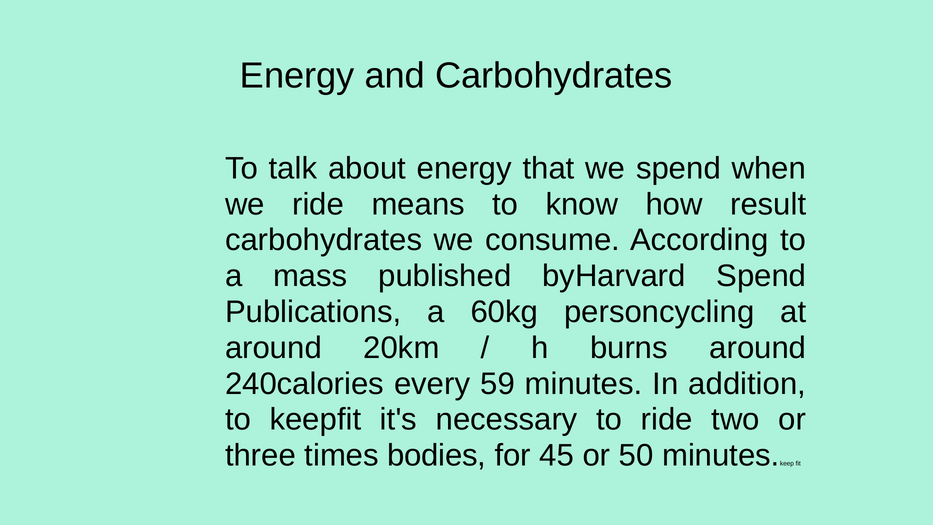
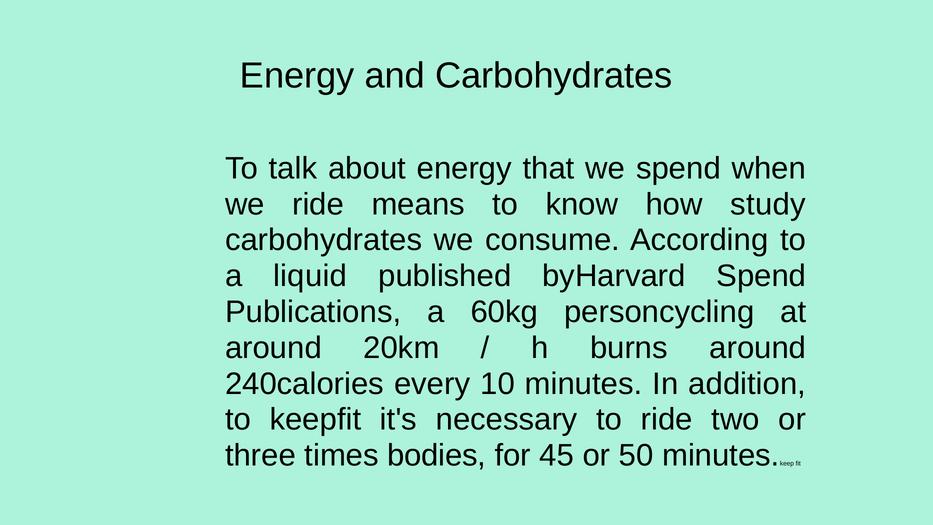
result: result -> study (768, 204)
mass: mass -> liquid (310, 276)
59: 59 -> 10 (498, 384)
